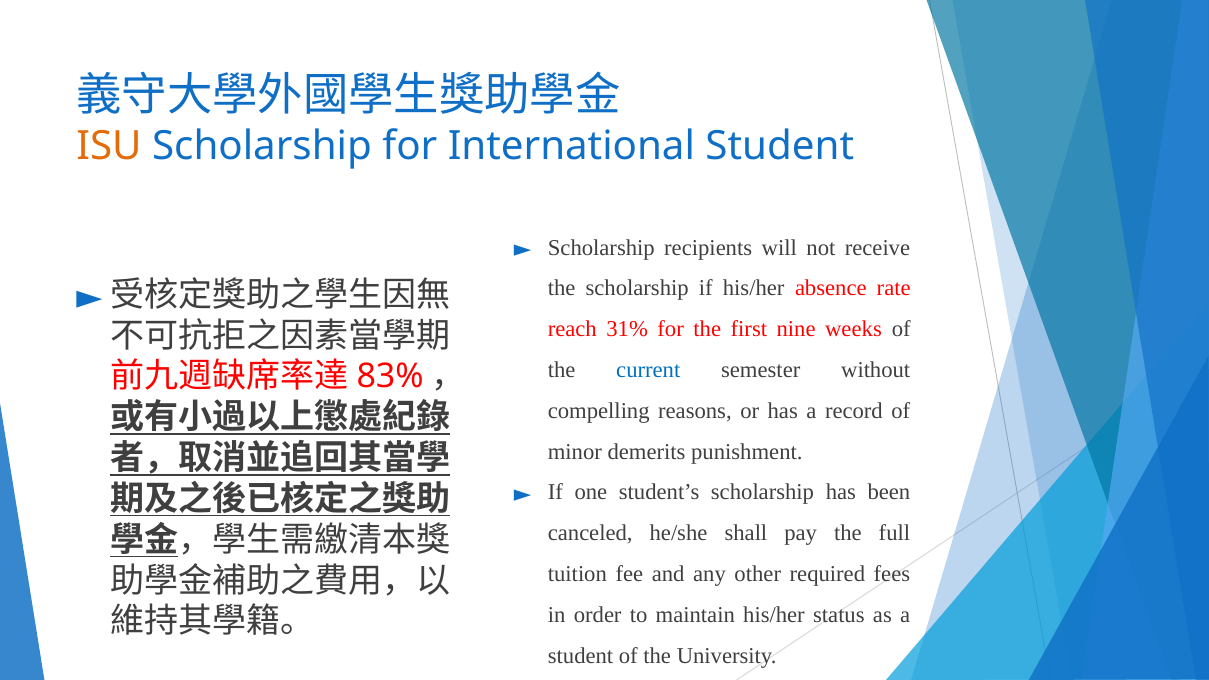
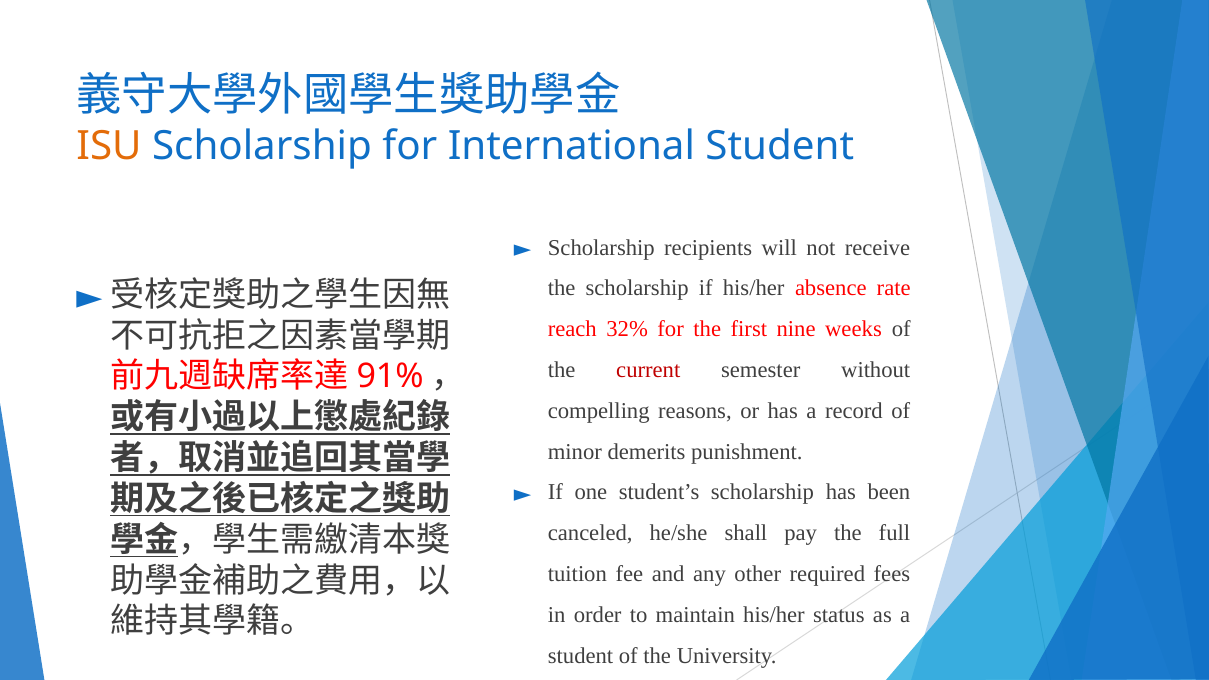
31%: 31% -> 32% (627, 329)
current colour: blue -> red (648, 370)
83%: 83% -> 91% (390, 377)
